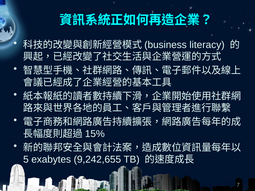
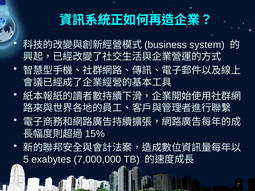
literacy: literacy -> system (207, 45)
9,242,655: 9,242,655 -> 7,000,000 (97, 160)
